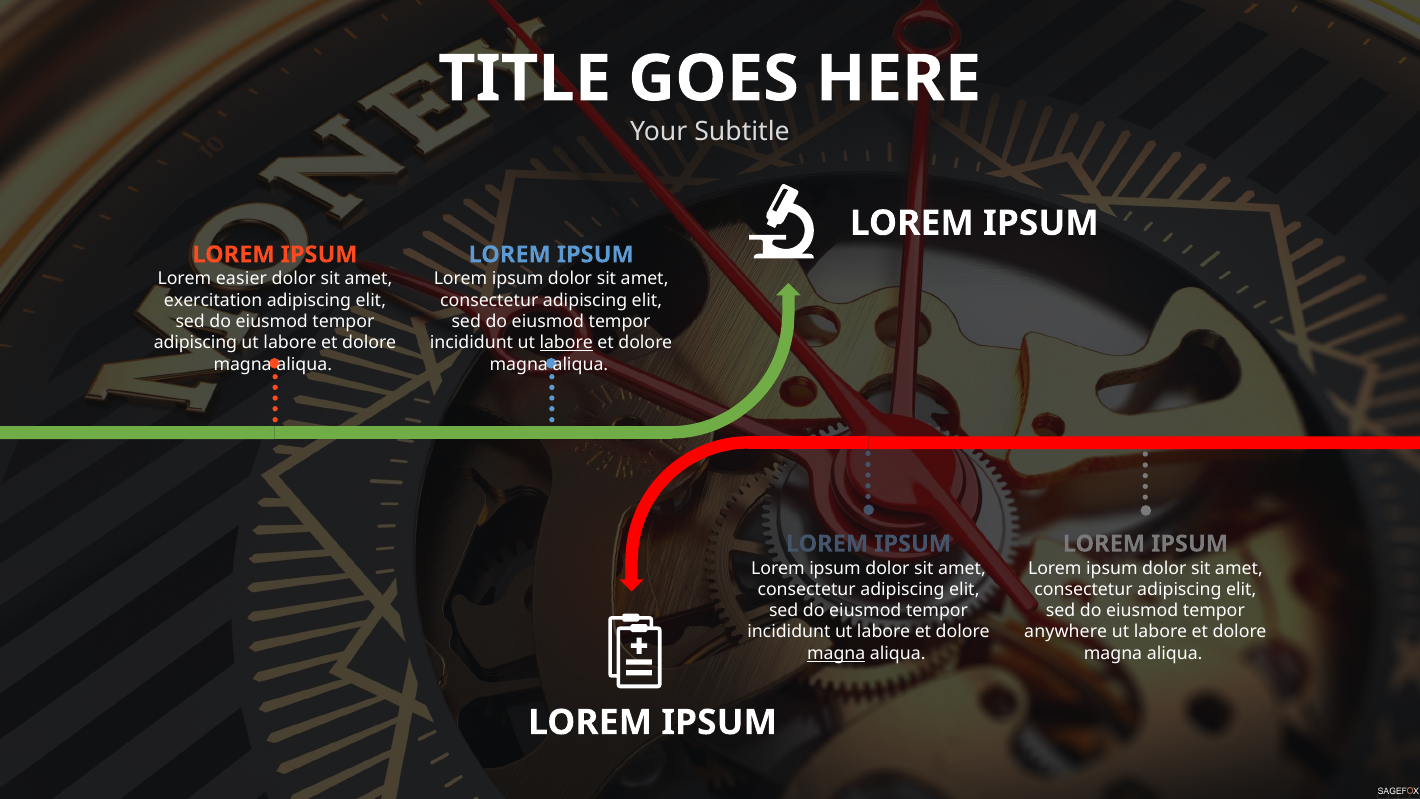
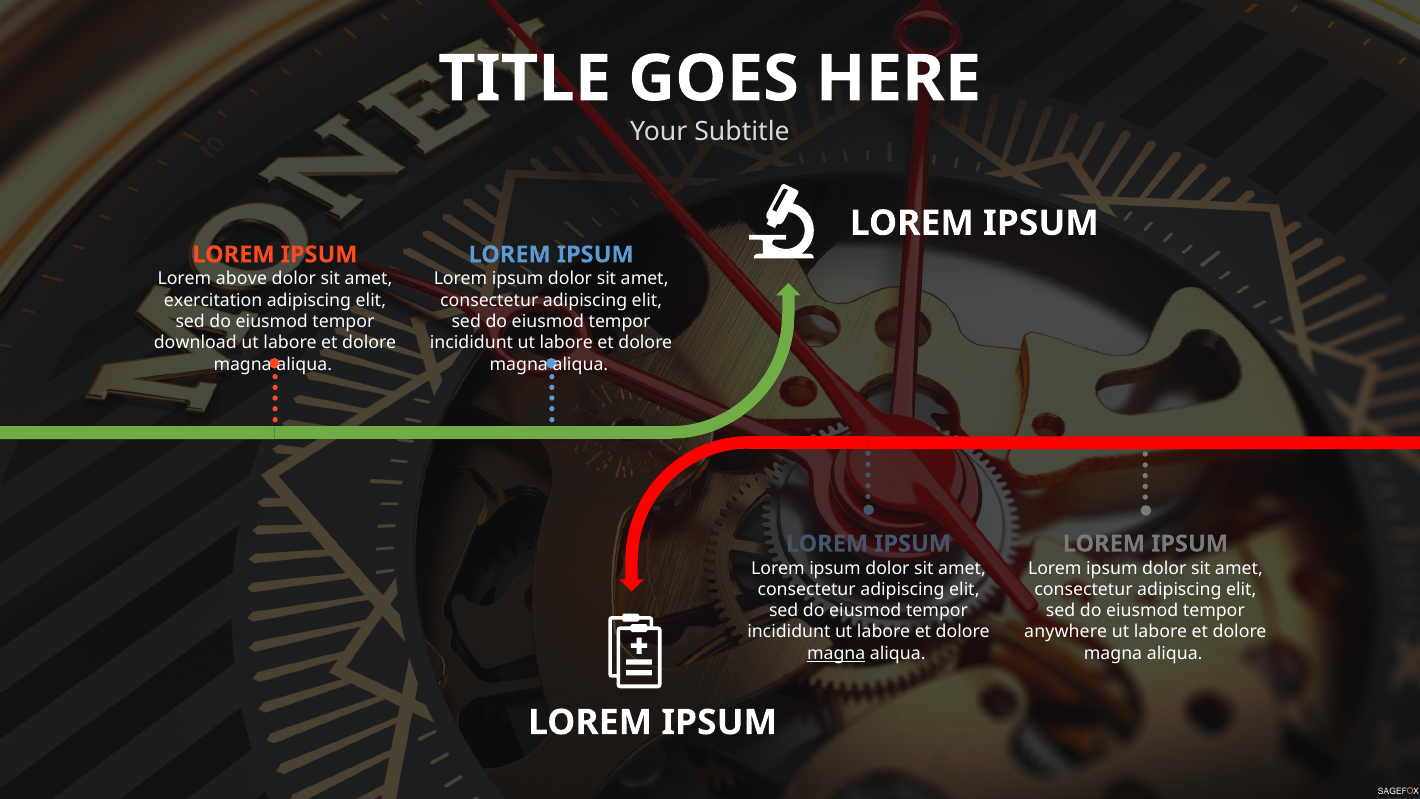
easier: easier -> above (241, 279)
adipiscing: adipiscing -> download (195, 343)
labore underline: present -> none (566, 343)
